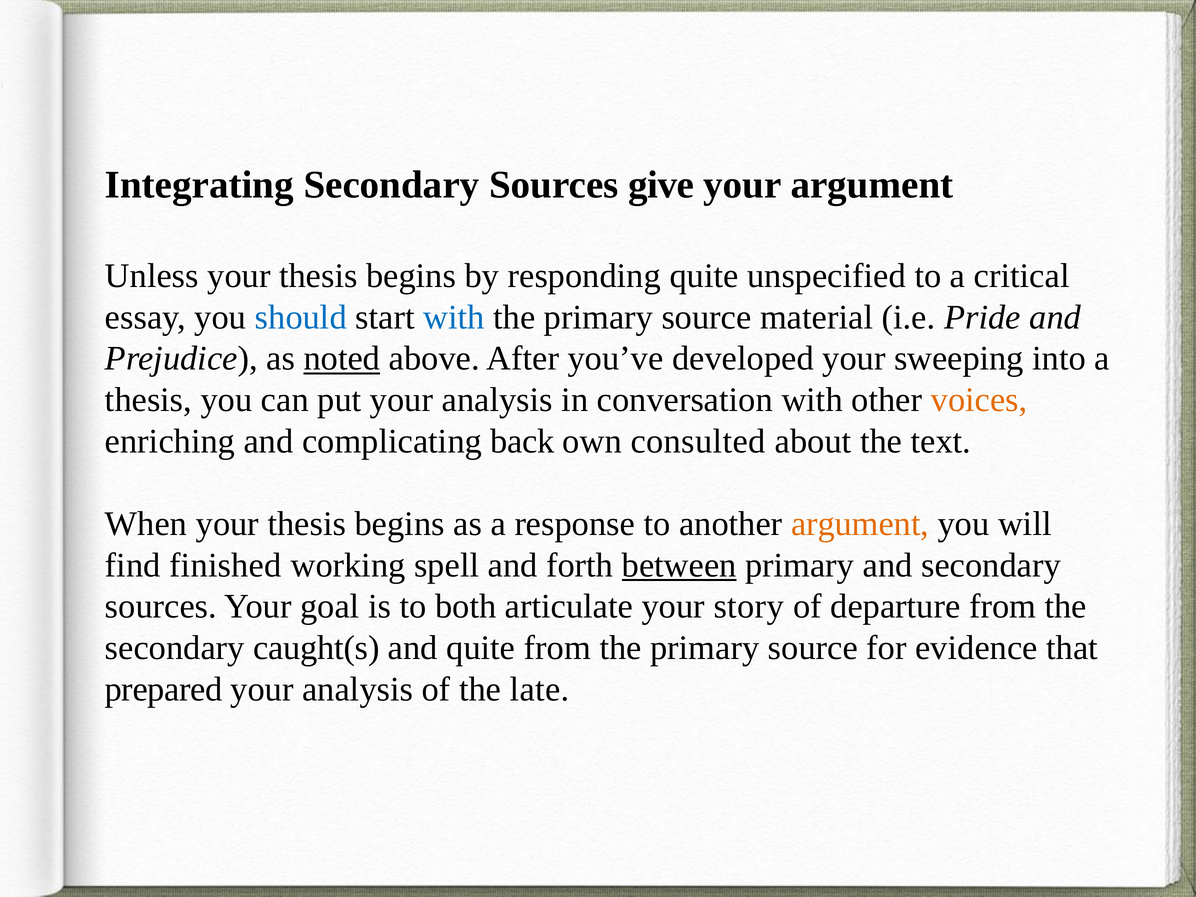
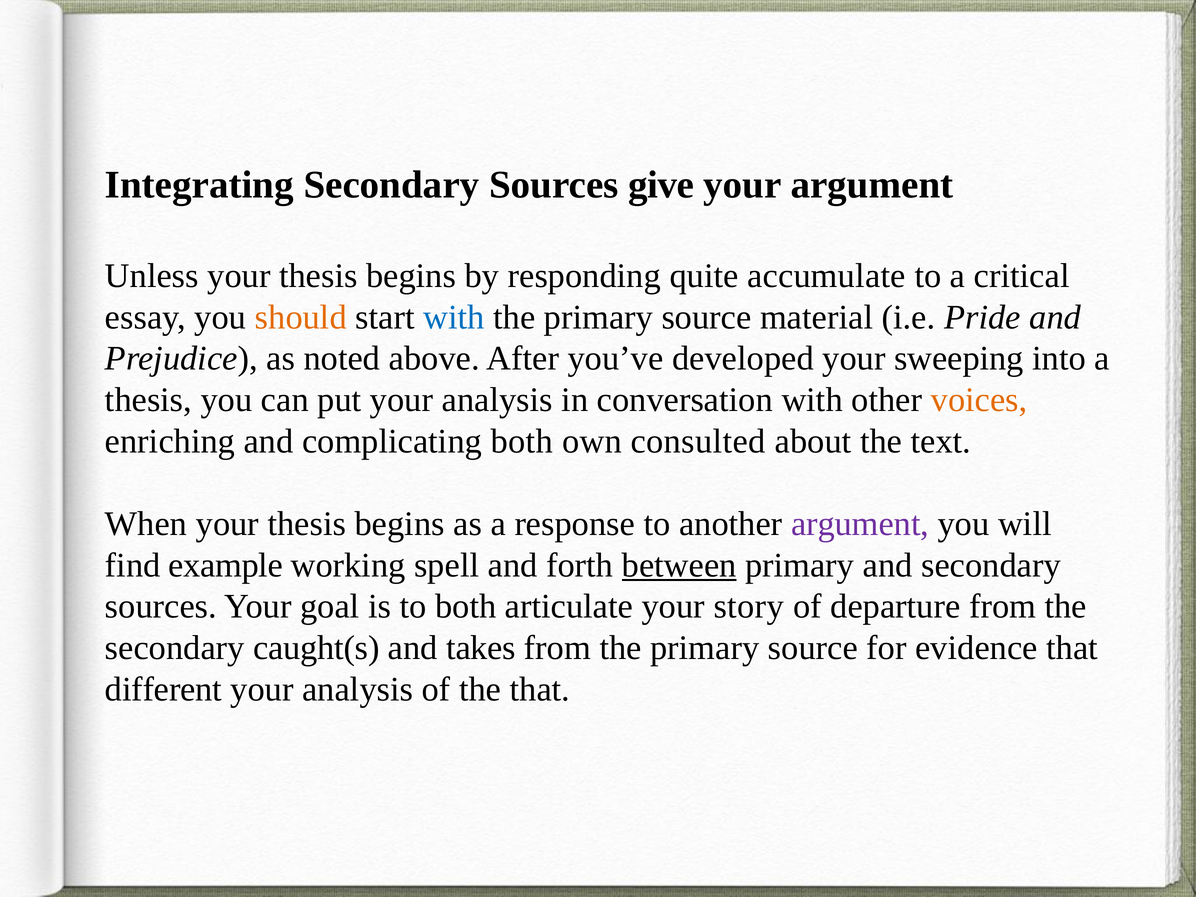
unspecified: unspecified -> accumulate (826, 276)
should colour: blue -> orange (301, 317)
noted underline: present -> none (342, 358)
complicating back: back -> both (522, 441)
argument colour: orange -> purple (860, 524)
finished: finished -> example (226, 565)
and quite: quite -> takes (481, 648)
prepared: prepared -> different (163, 689)
the late: late -> that (540, 689)
